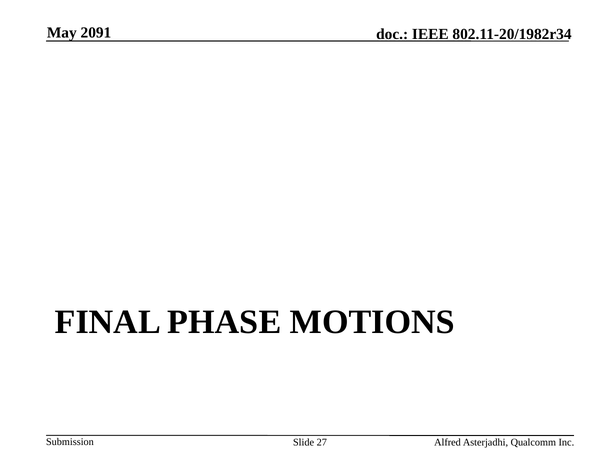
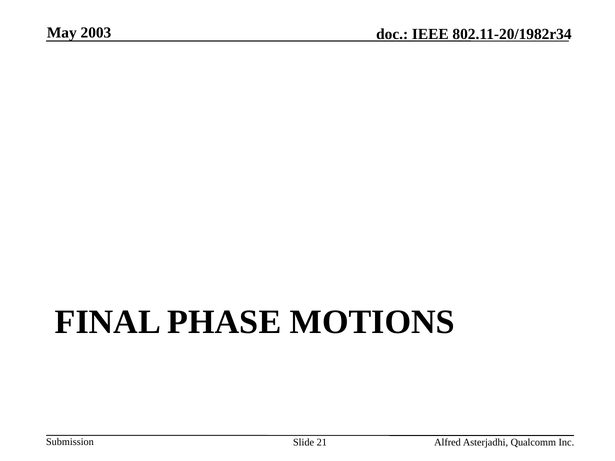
2091: 2091 -> 2003 (96, 33)
27: 27 -> 21 (322, 442)
